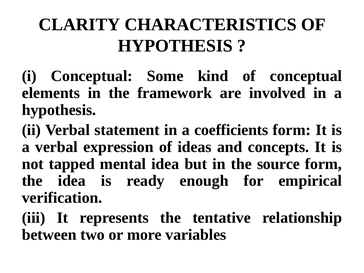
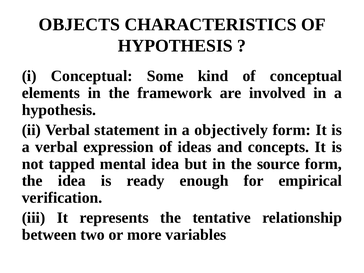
CLARITY: CLARITY -> OBJECTS (79, 25)
coefficients: coefficients -> objectively (231, 130)
